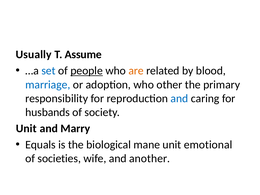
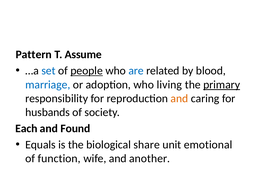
Usually: Usually -> Pattern (34, 55)
are colour: orange -> blue (136, 71)
other: other -> living (169, 85)
primary underline: none -> present (222, 85)
and colour: blue -> orange (179, 98)
Unit: Unit -> Each (26, 129)
Marry: Marry -> Found (75, 129)
mane: mane -> share (147, 145)
societies: societies -> function (59, 159)
